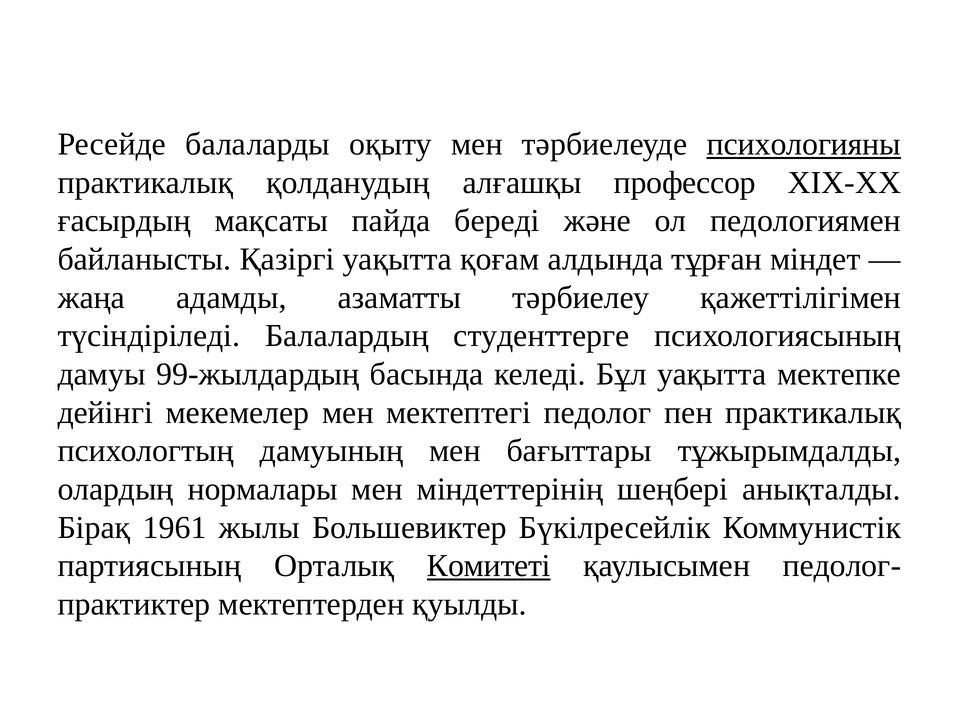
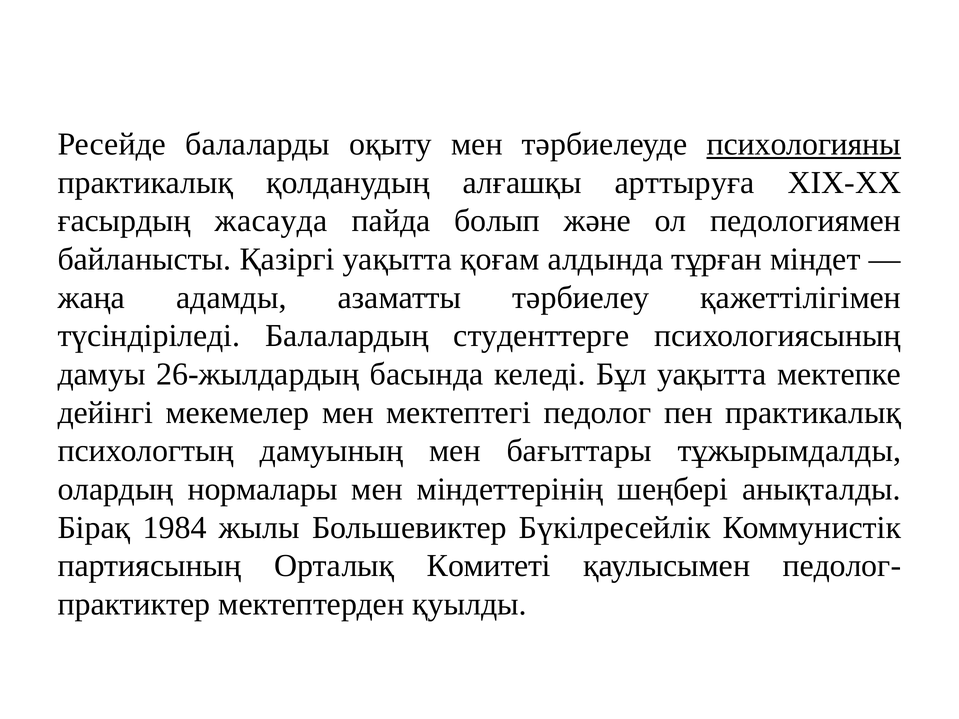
профессор: профессор -> арттыруға (685, 183)
мақсаты: мақсаты -> жасауда (271, 221)
береді: береді -> болып (497, 221)
99-жылдардың: 99-жылдардың -> 26-жылдардың (258, 374)
1961: 1961 -> 1984 (175, 528)
Комитеті underline: present -> none (489, 566)
